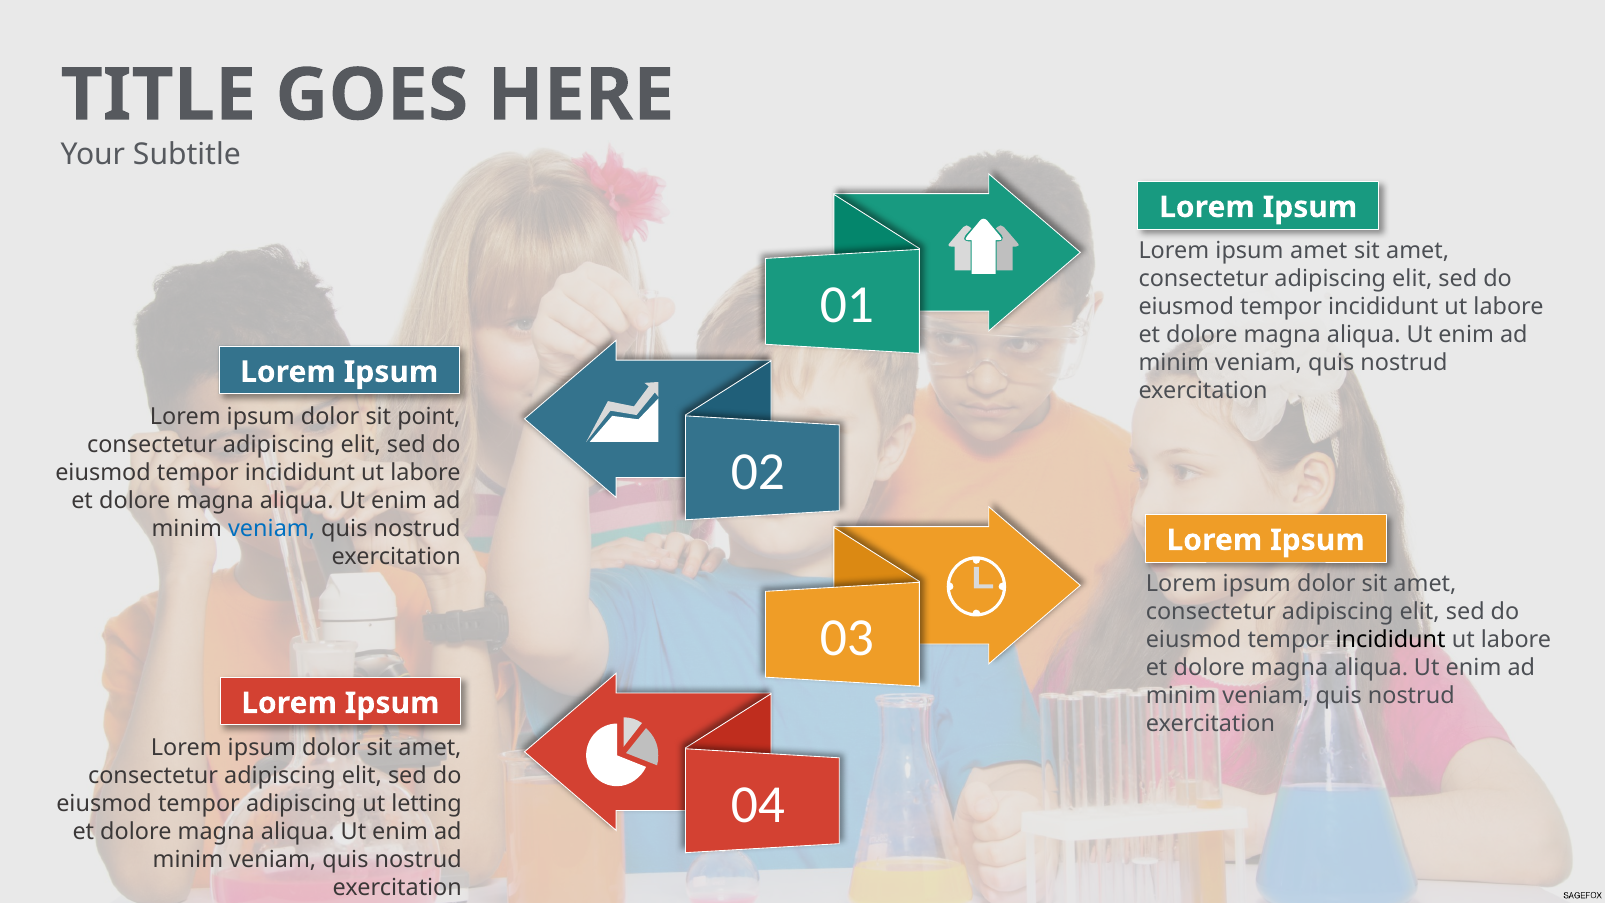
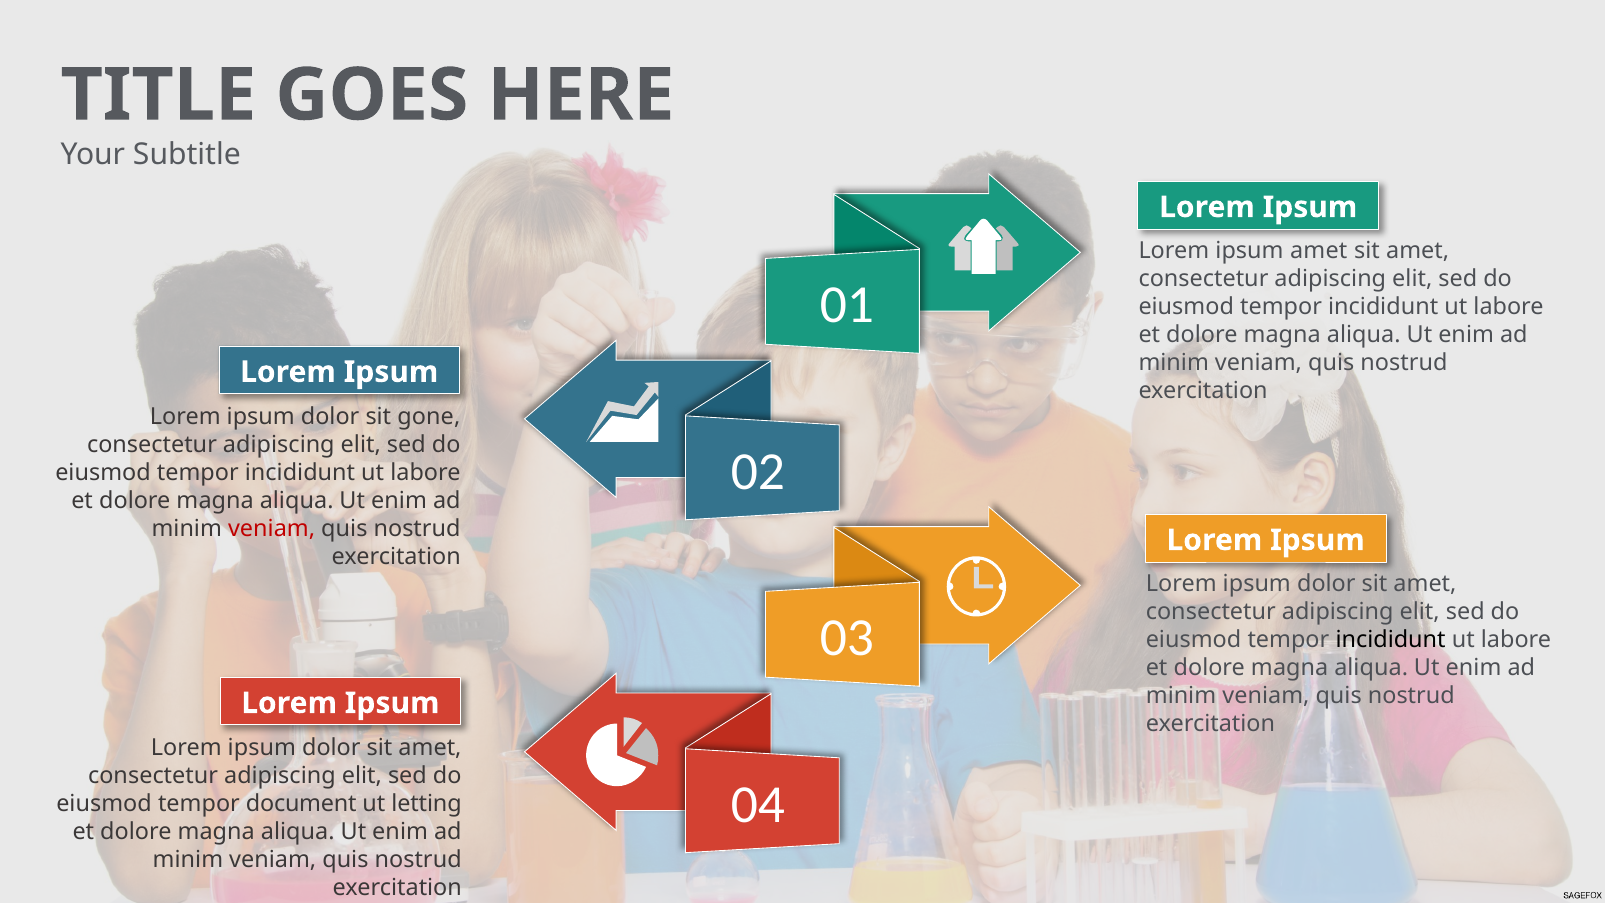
point: point -> gone (429, 416)
veniam colour: blue -> red (272, 529)
tempor adipiscing: adipiscing -> document (301, 803)
